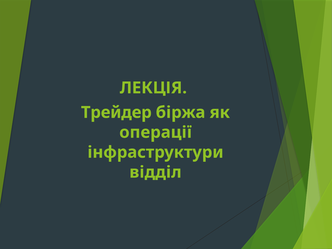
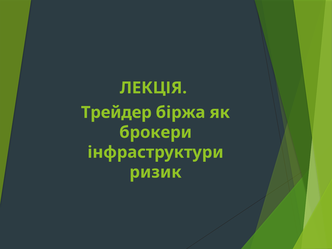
операції: операції -> брокери (156, 132)
відділ: відділ -> ризик (155, 172)
